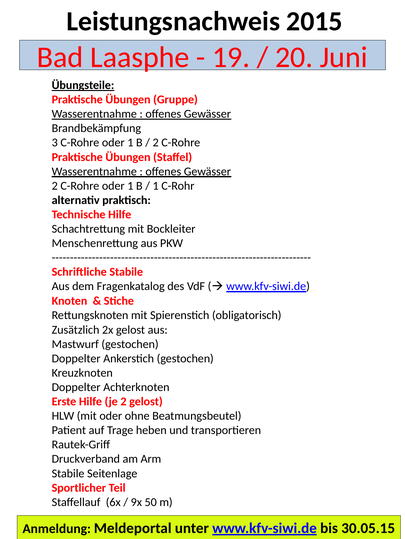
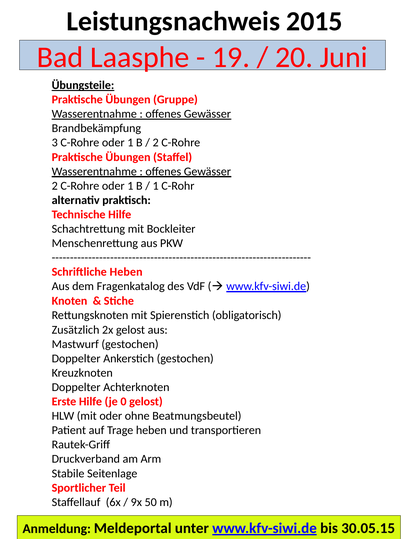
Schriftliche Stabile: Stabile -> Heben (126, 273)
je 2: 2 -> 0 (124, 402)
